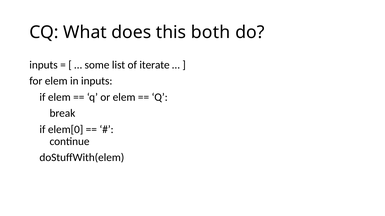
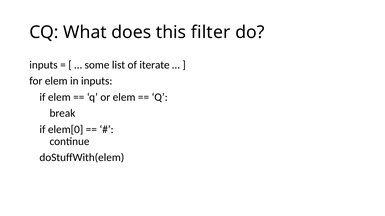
both: both -> filter (211, 32)
